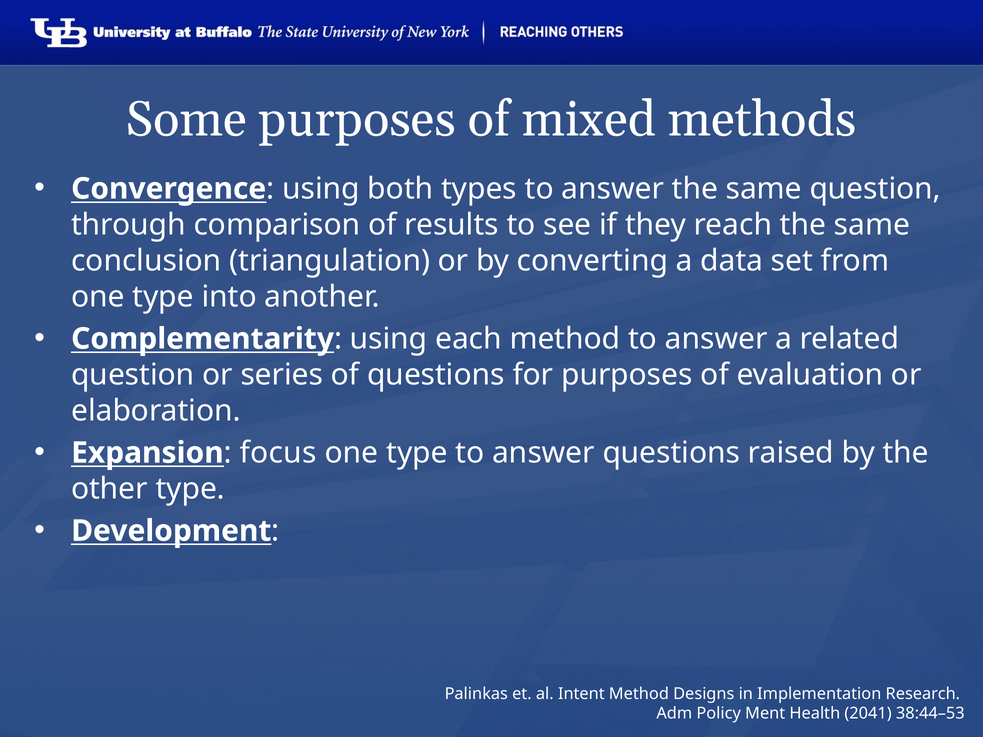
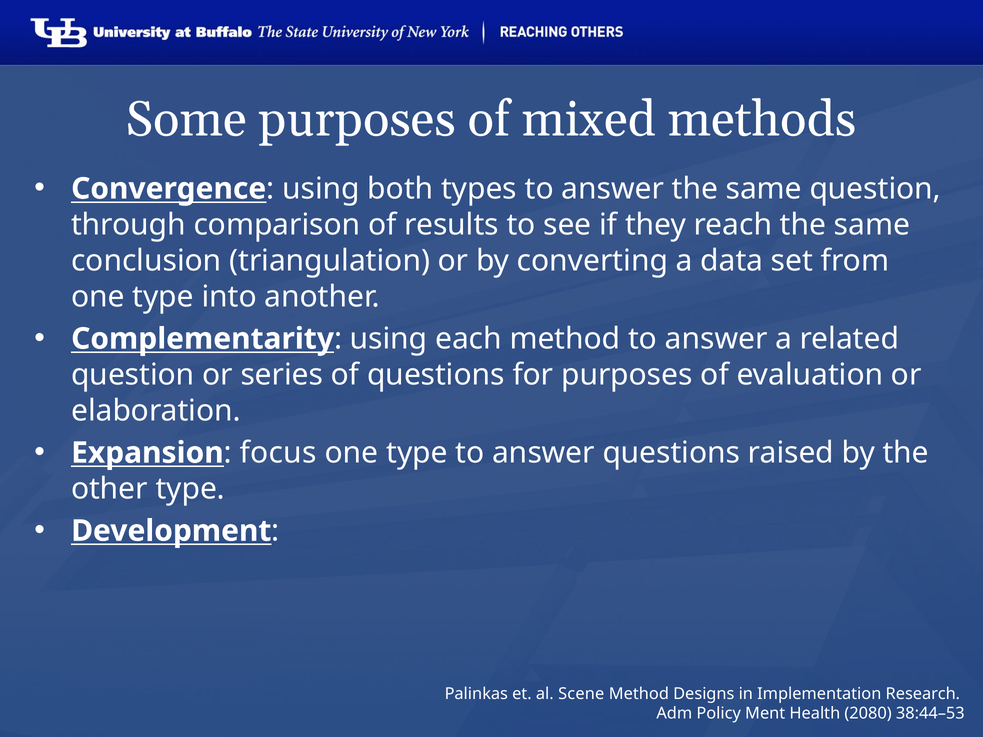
Intent: Intent -> Scene (581, 694)
2041: 2041 -> 2080 (868, 714)
